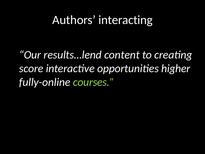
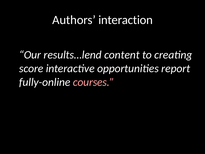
interacting: interacting -> interaction (126, 20)
higher: higher -> report (176, 68)
courses colour: light green -> pink (94, 82)
